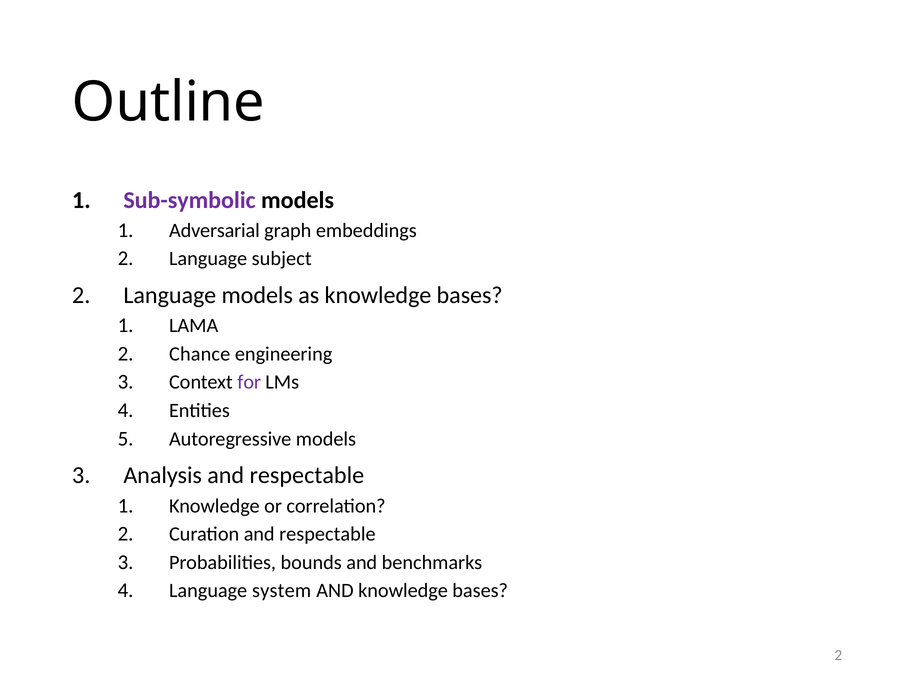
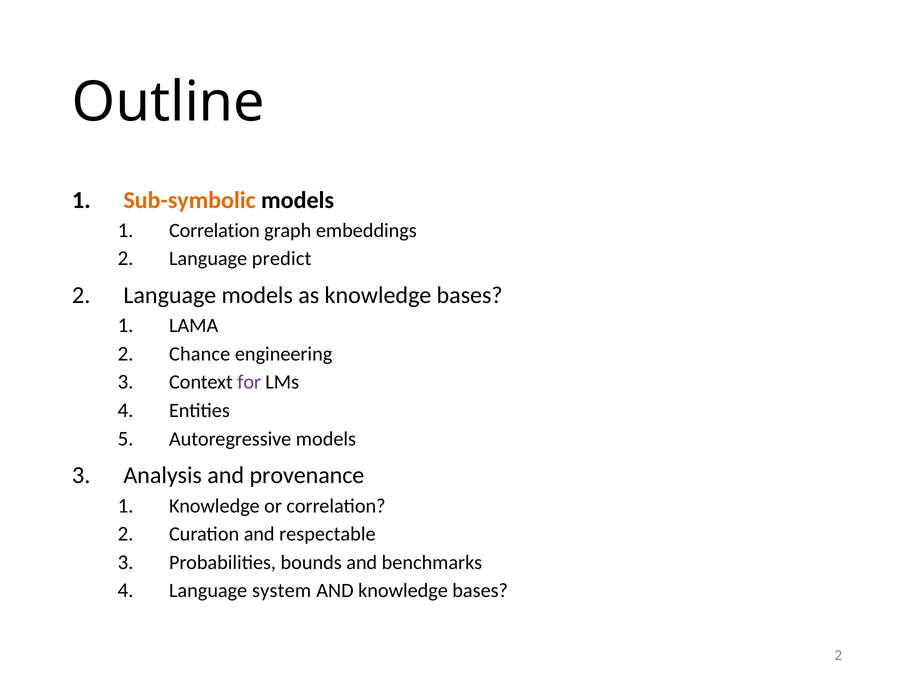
Sub-symbolic colour: purple -> orange (190, 200)
Adversarial: Adversarial -> Correlation (214, 230)
subject: subject -> predict (282, 259)
Analysis and respectable: respectable -> provenance (307, 475)
